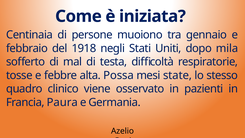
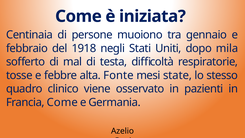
Possa: Possa -> Fonte (119, 75)
Francia Paura: Paura -> Come (62, 102)
